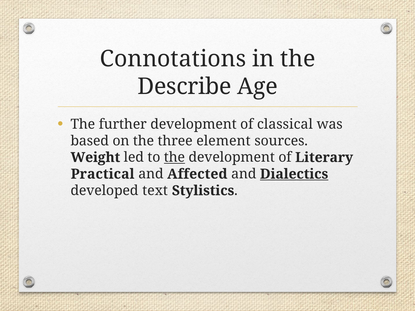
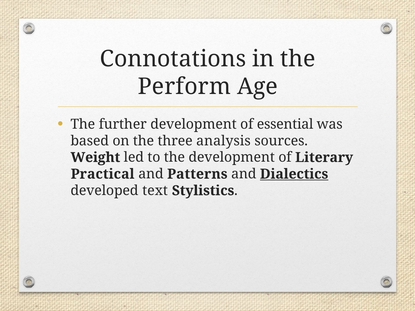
Describe: Describe -> Perform (184, 87)
classical: classical -> essential (285, 124)
element: element -> analysis (223, 141)
the underline: present -> none (174, 158)
Affected: Affected -> Patterns (197, 174)
